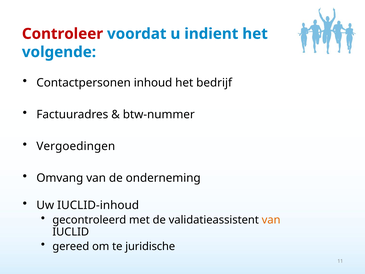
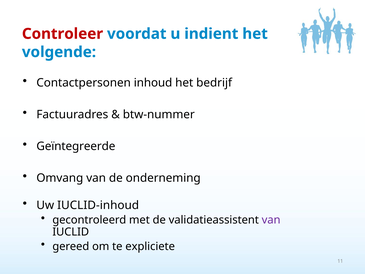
Vergoedingen: Vergoedingen -> Geïntegreerde (76, 146)
van colour: orange -> purple (271, 220)
juridische: juridische -> expliciete (150, 246)
